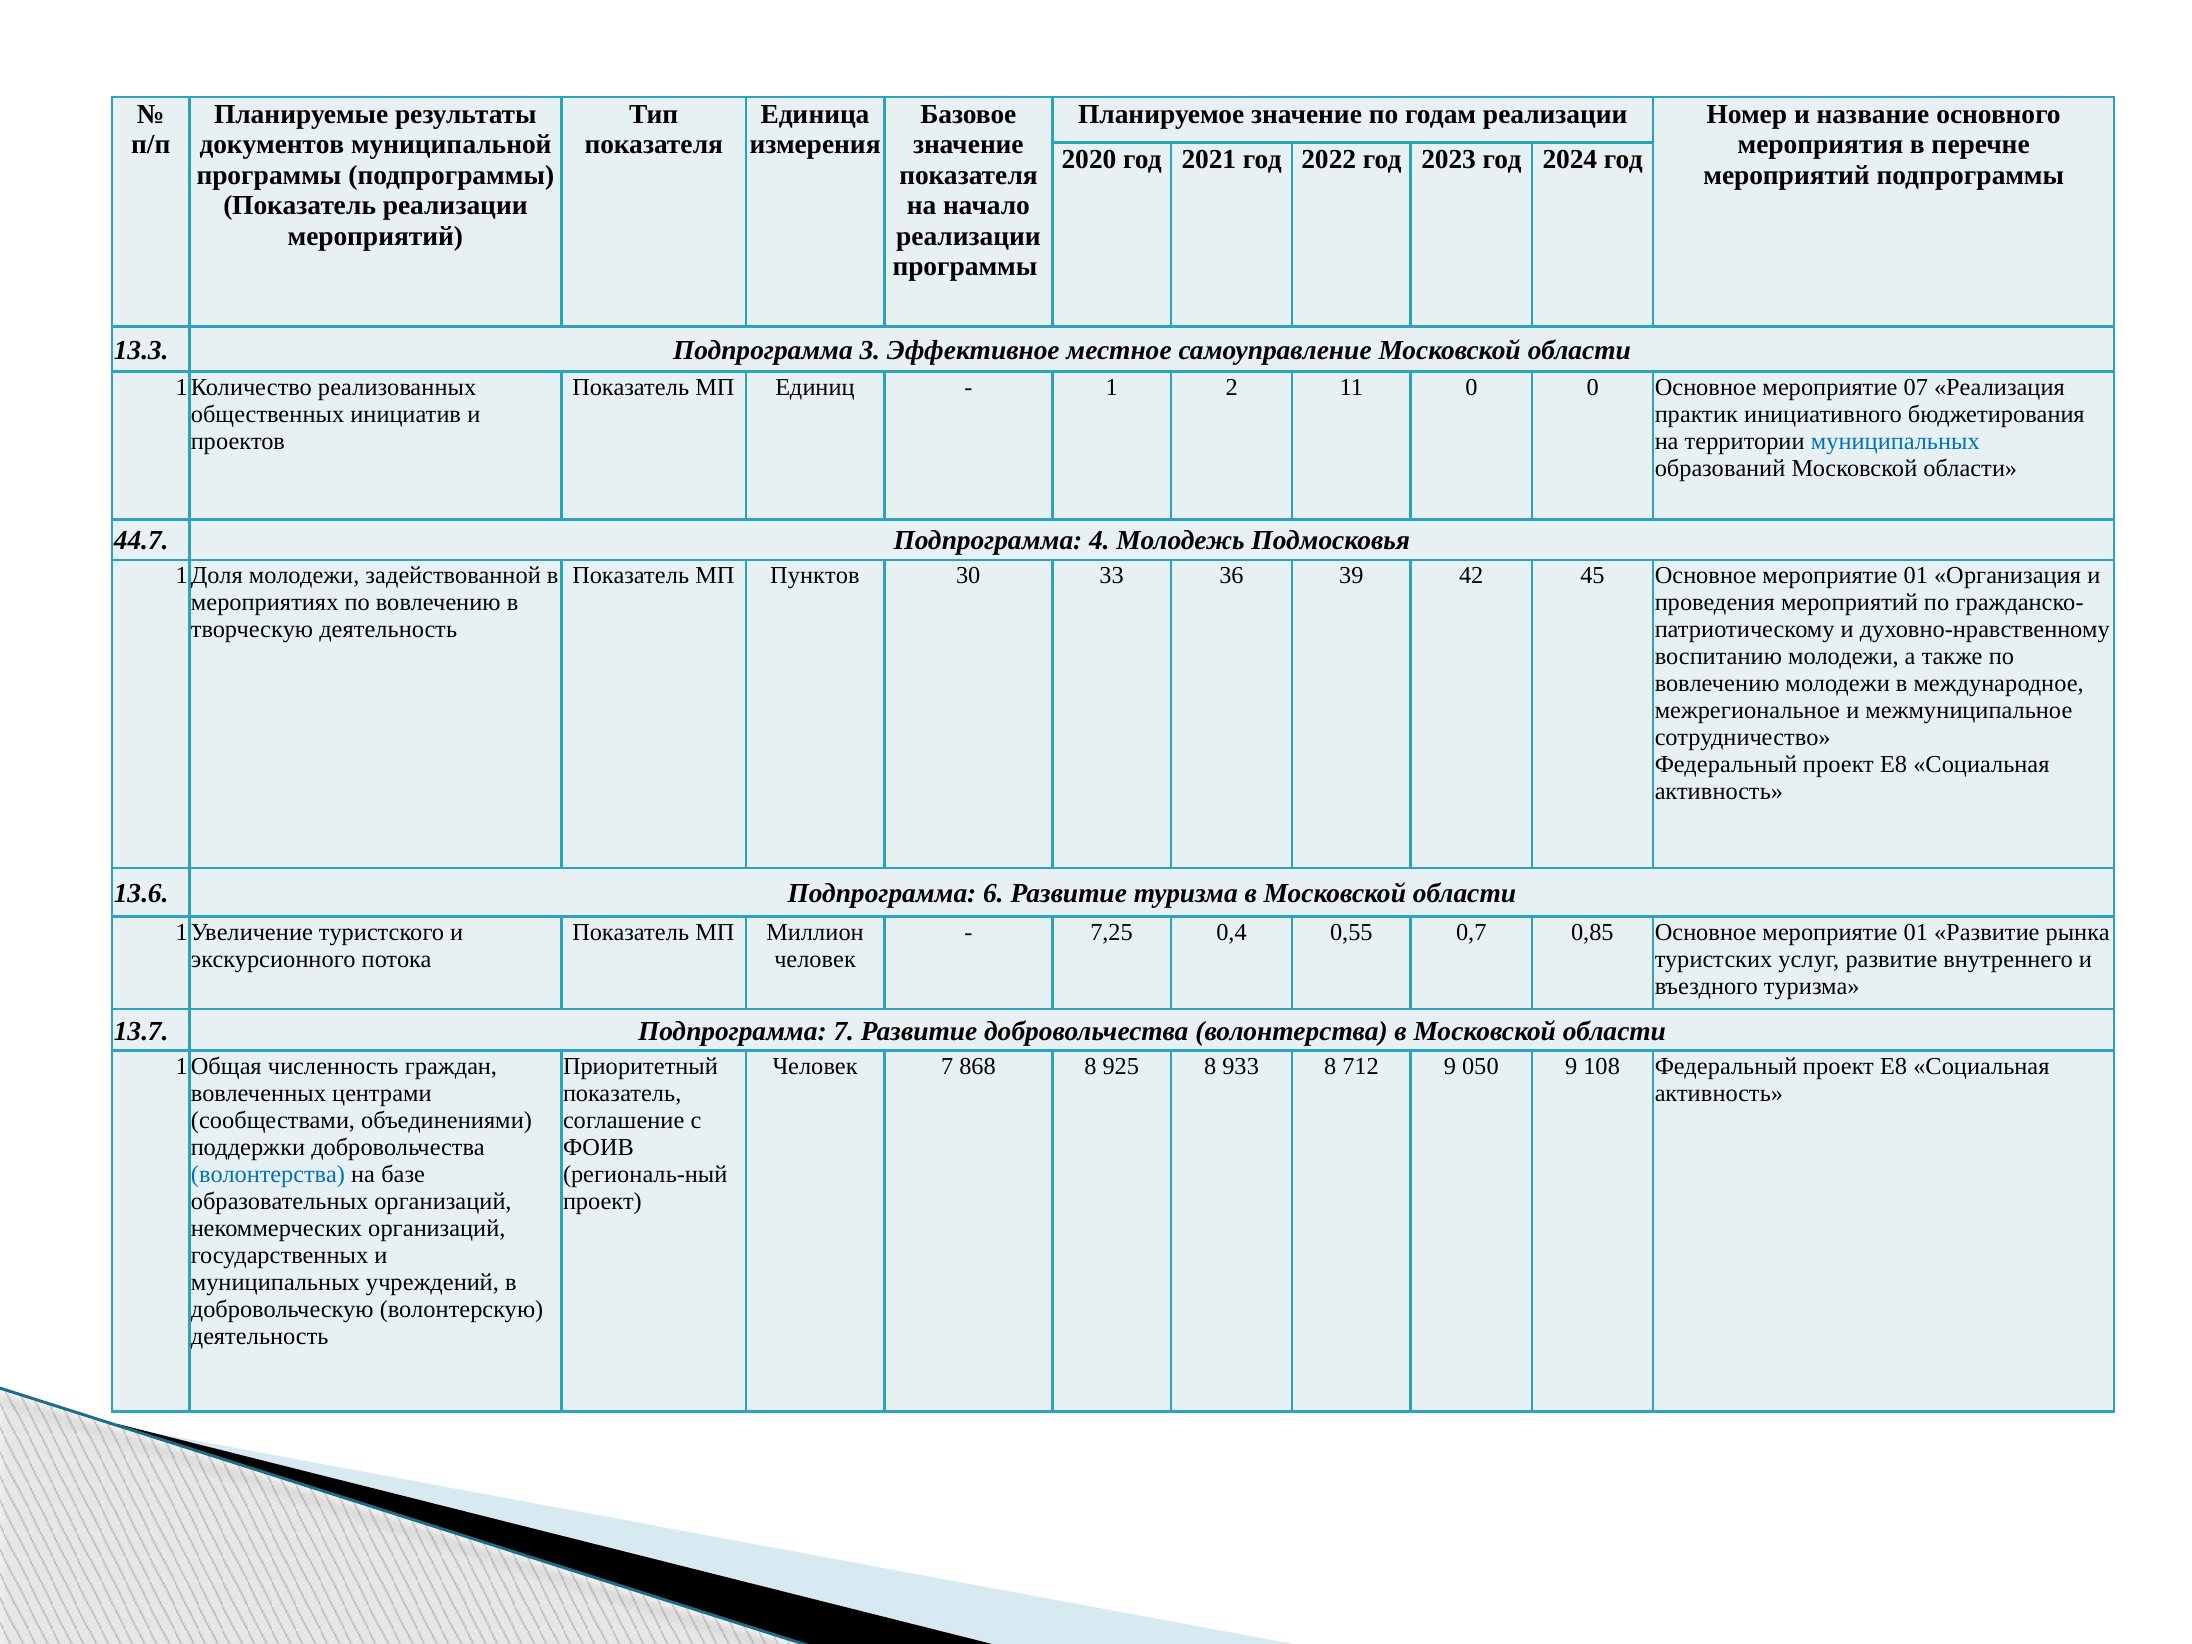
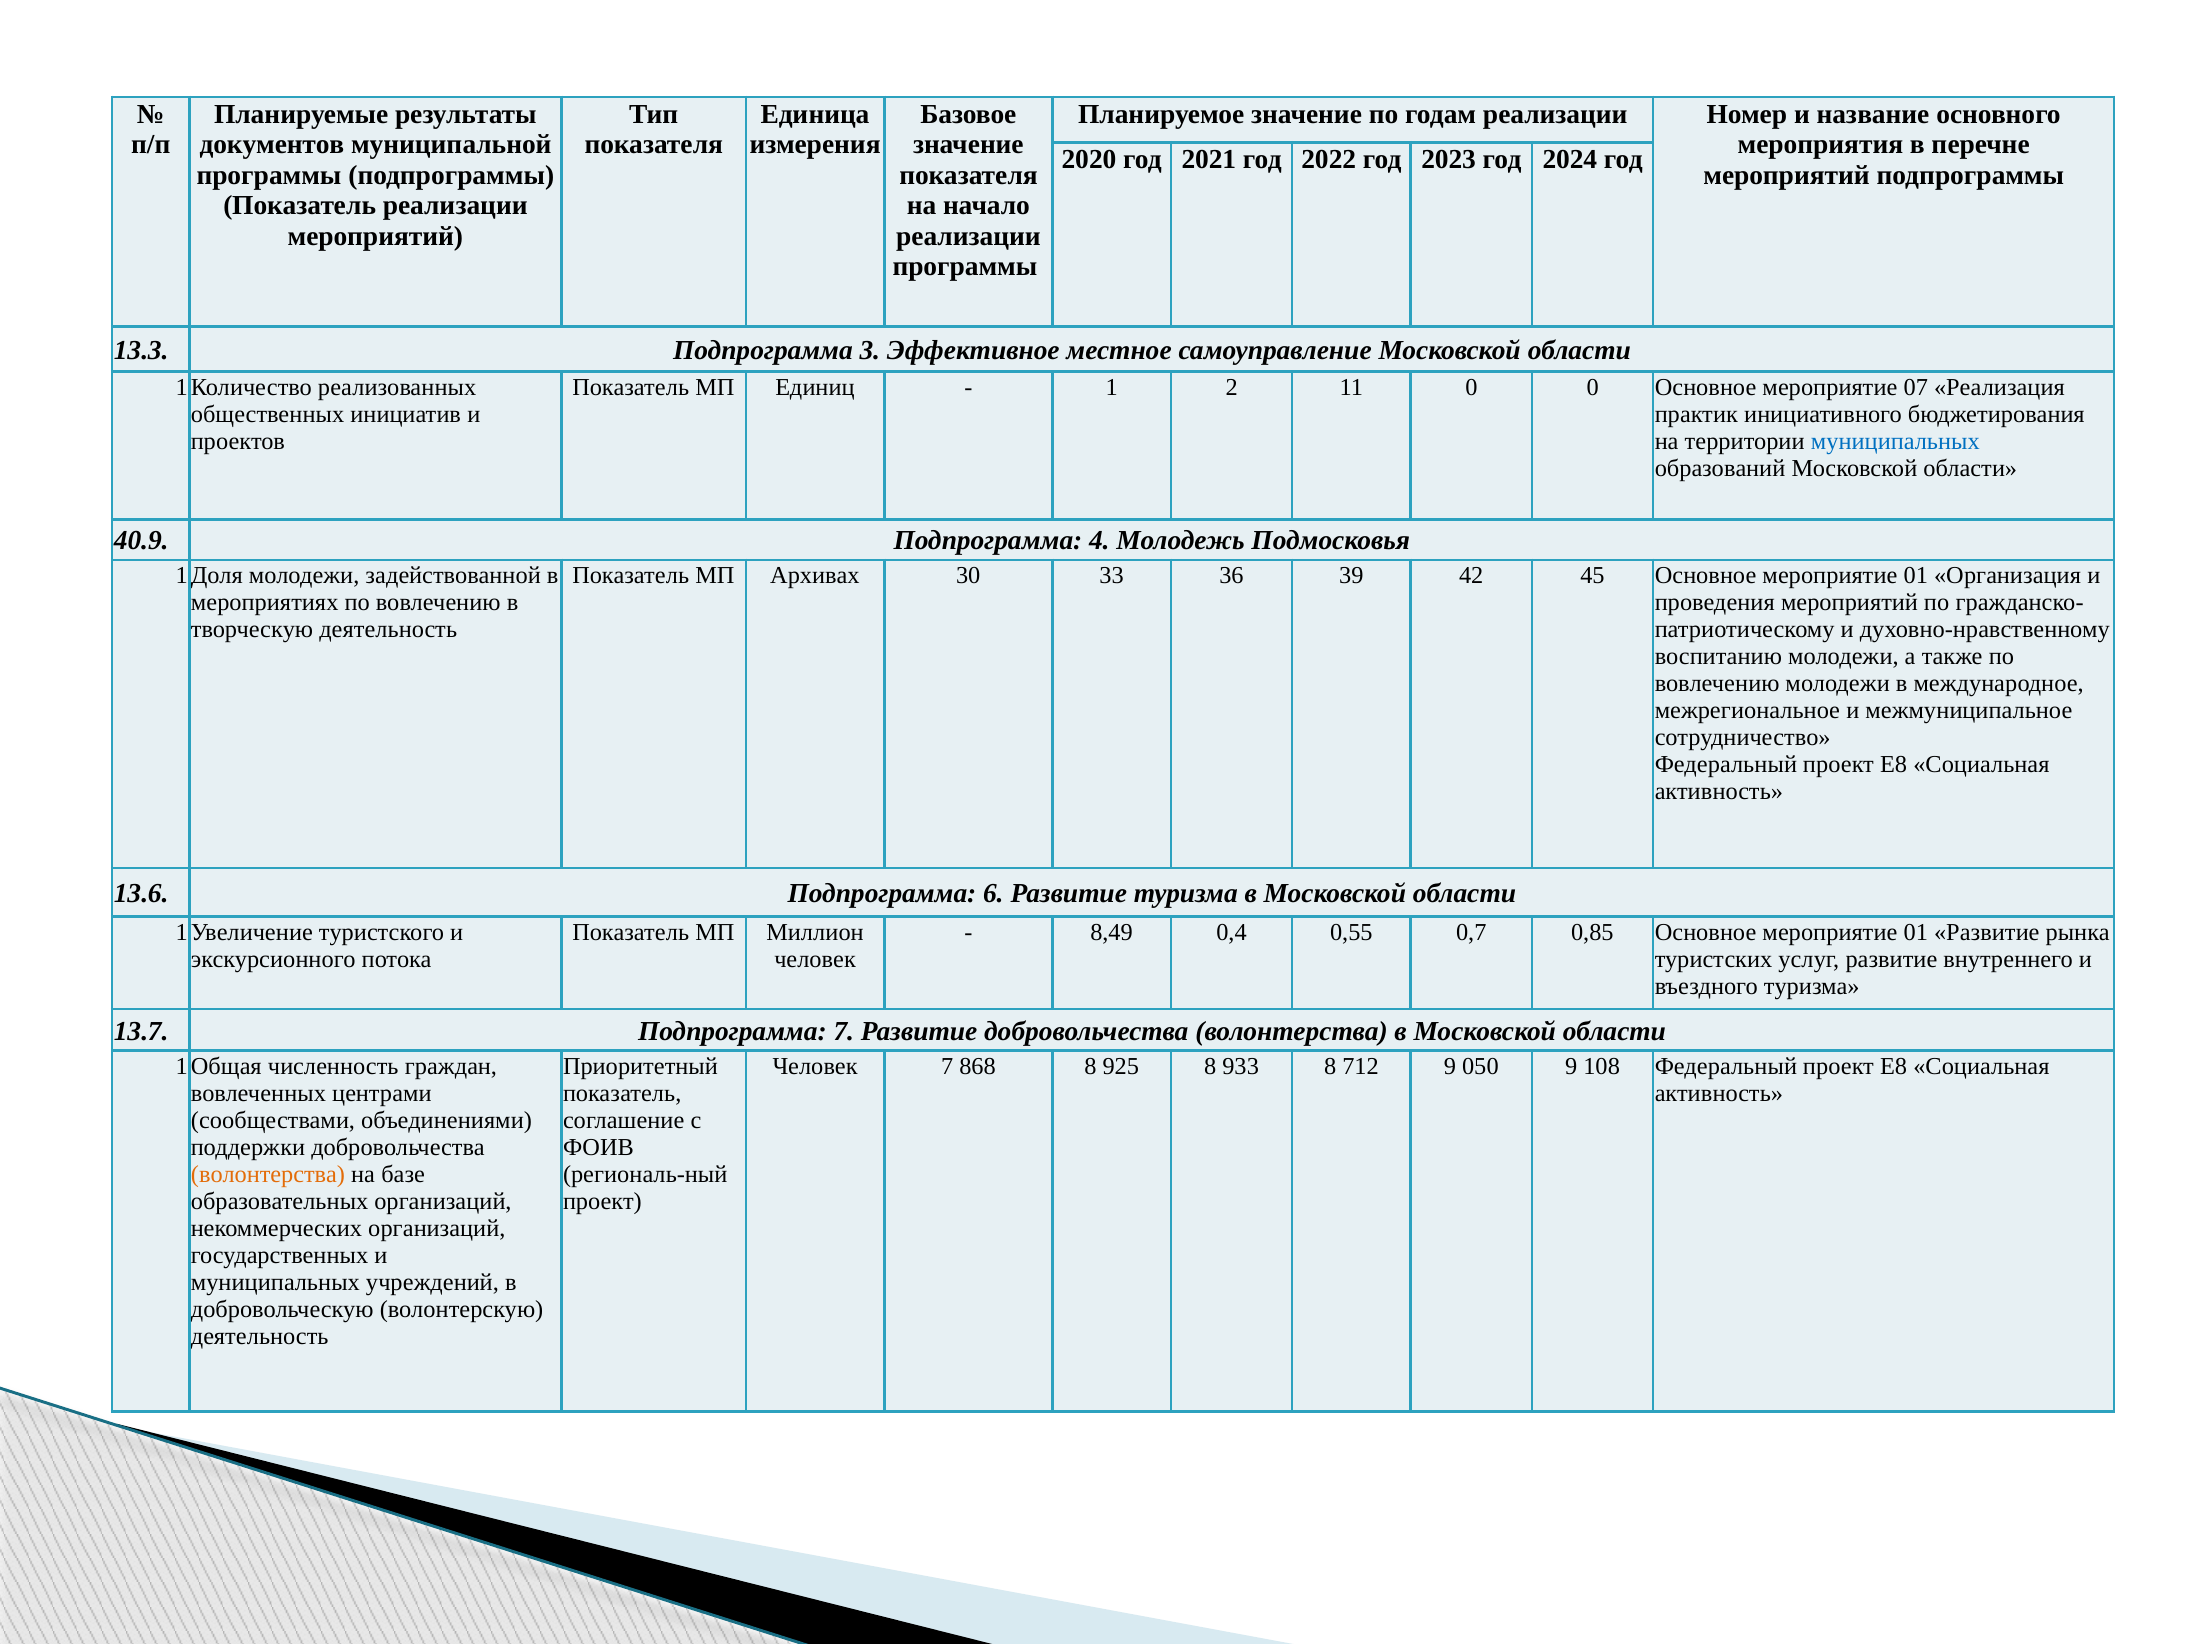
44.7: 44.7 -> 40.9 (141, 541)
Пунктов: Пунктов -> Архивах (815, 575)
7,25: 7,25 -> 8,49 (1112, 932)
волонтерства colour: blue -> orange (268, 1174)
